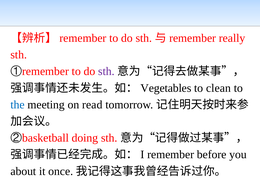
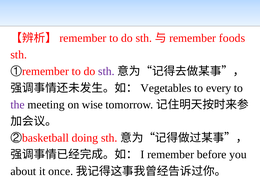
really: really -> foods (232, 38)
clean: clean -> every (219, 88)
the colour: blue -> purple (18, 105)
read: read -> wise (92, 105)
